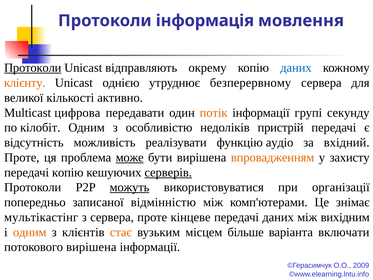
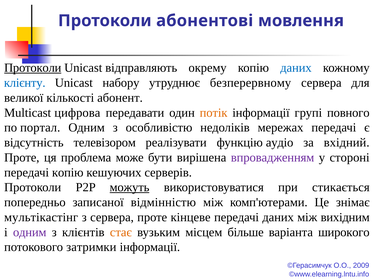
інформація: інформація -> абонентові (205, 21)
клієнту colour: orange -> blue (25, 83)
однією: однією -> набору (121, 83)
активно: активно -> абонент (120, 98)
секунду: секунду -> повного (348, 113)
кілобіт: кілобіт -> портал (40, 128)
пристрій: пристрій -> мережах (281, 128)
можливість: можливість -> телевізором (105, 142)
може underline: present -> none (130, 157)
впровадженням colour: orange -> purple (273, 157)
захисту: захисту -> стороні (350, 157)
серверів underline: present -> none (168, 172)
організації: організації -> стикається (341, 187)
одним colour: orange -> purple (30, 232)
включати: включати -> широкого (344, 232)
потокового вирішена: вирішена -> затримки (91, 247)
